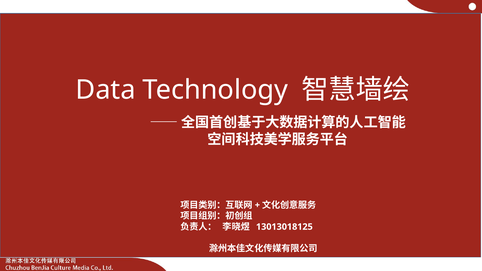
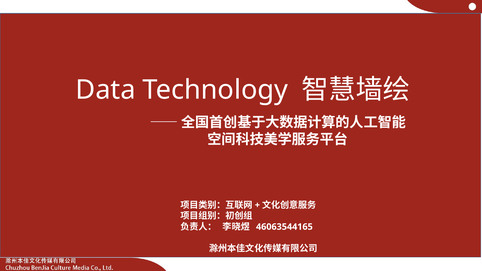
13013018125: 13013018125 -> 46063544165 (284, 227)
